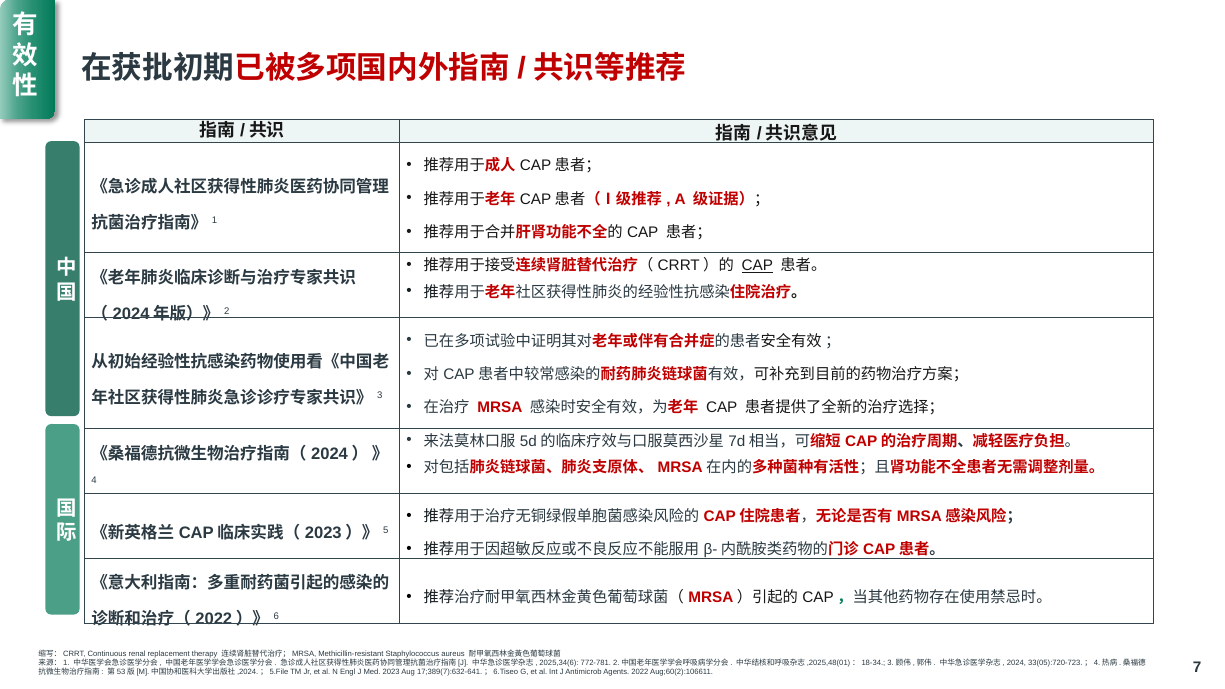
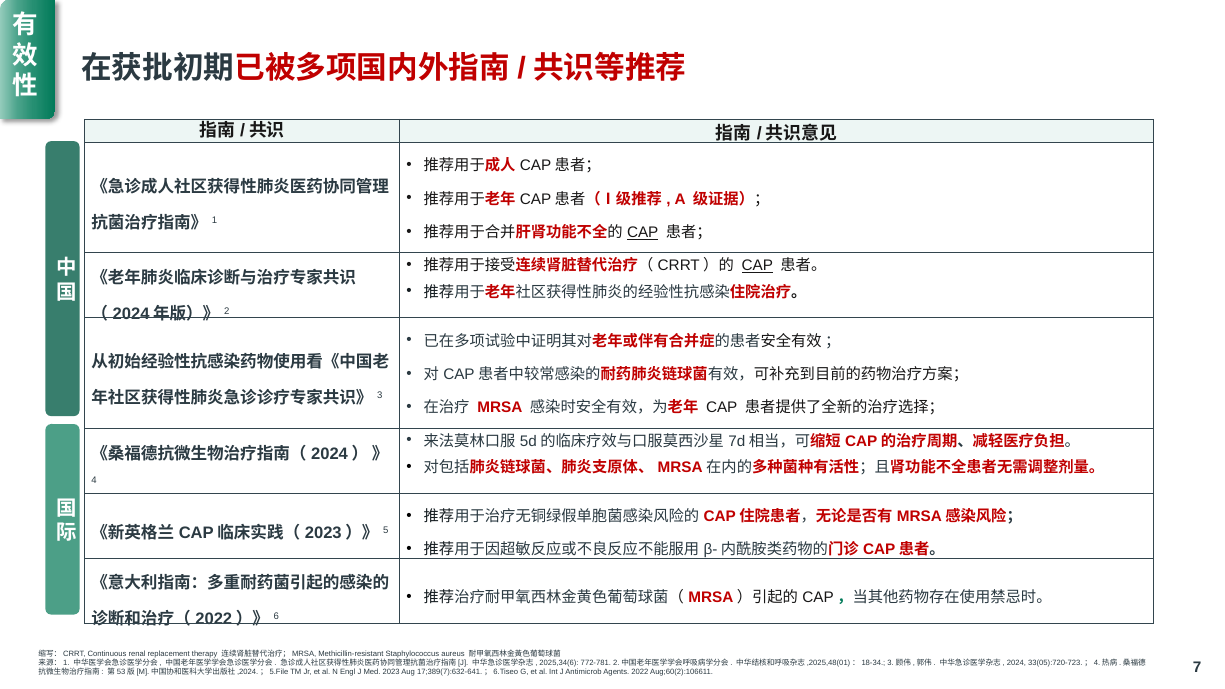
CAP underline: none -> present (643, 233)
